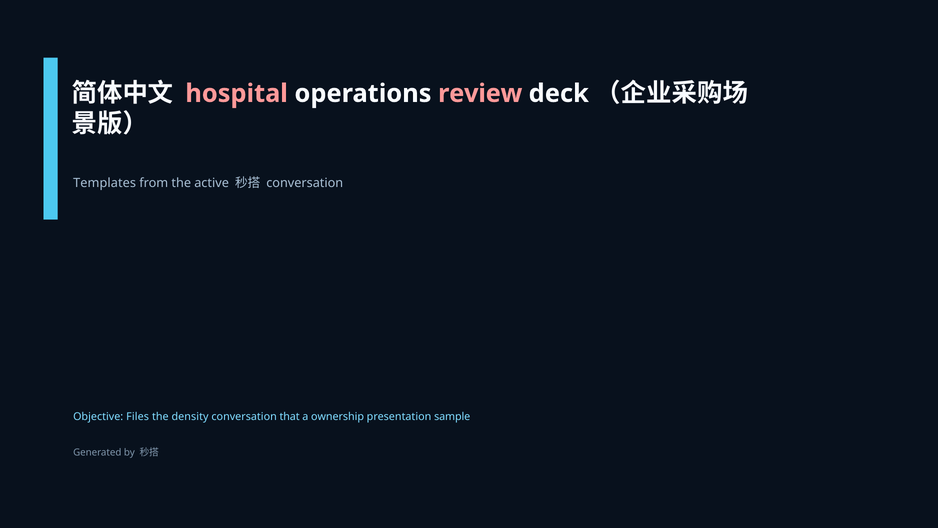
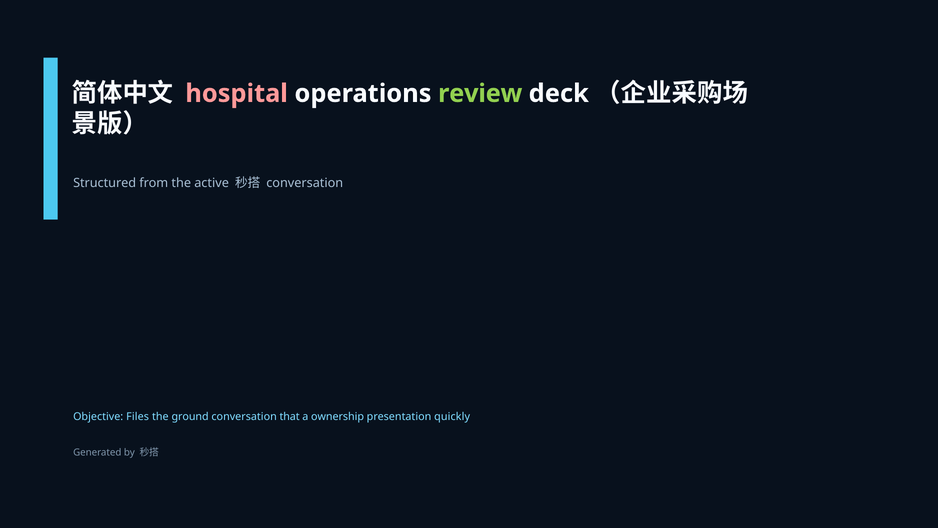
review colour: pink -> light green (480, 93)
Templates: Templates -> Structured (105, 183)
density: density -> ground (190, 416)
sample: sample -> quickly (452, 416)
